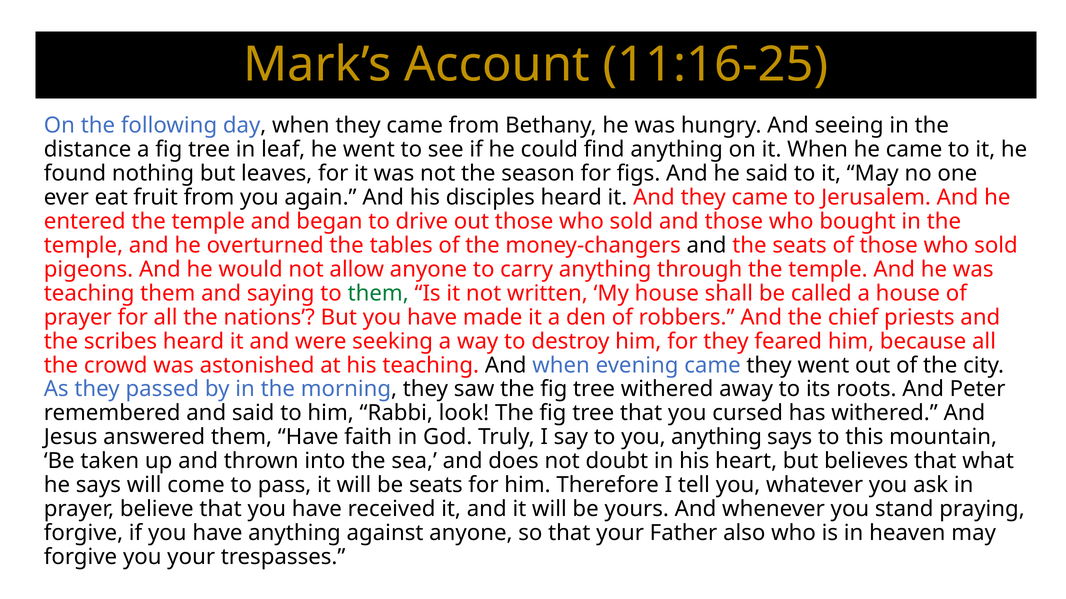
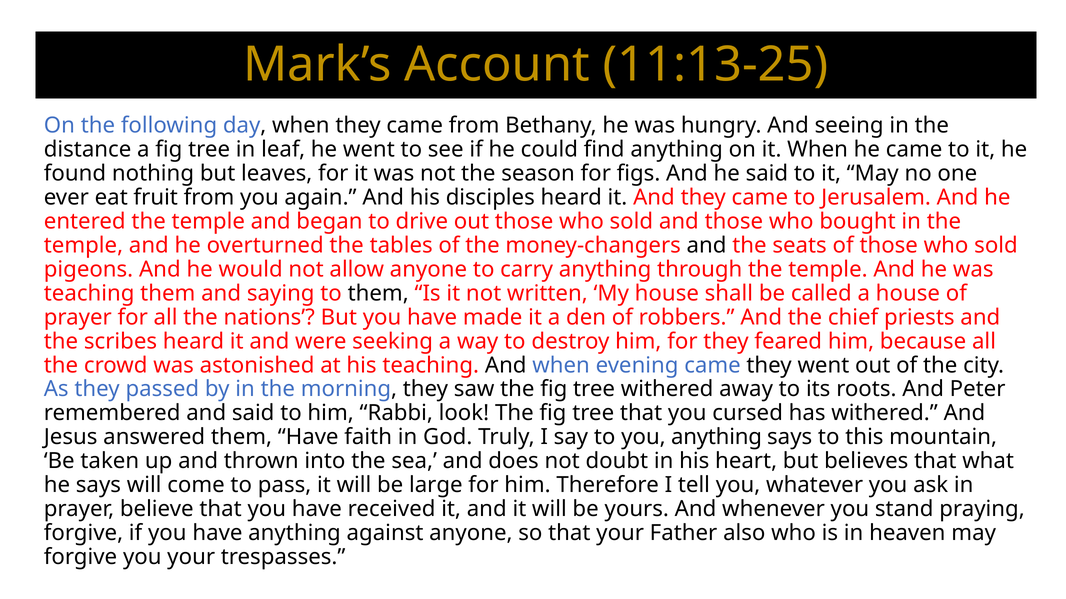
11:16-25: 11:16-25 -> 11:13-25 (715, 65)
them colour: green -> black (378, 294)
be seats: seats -> large (436, 485)
